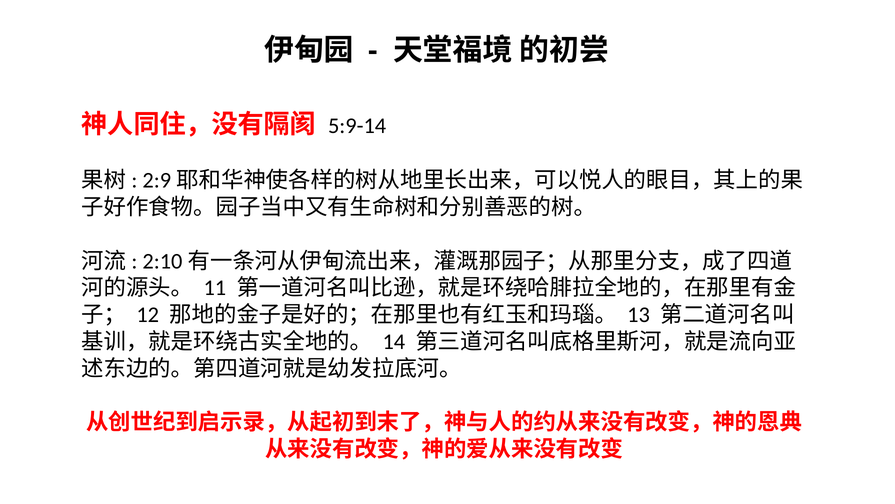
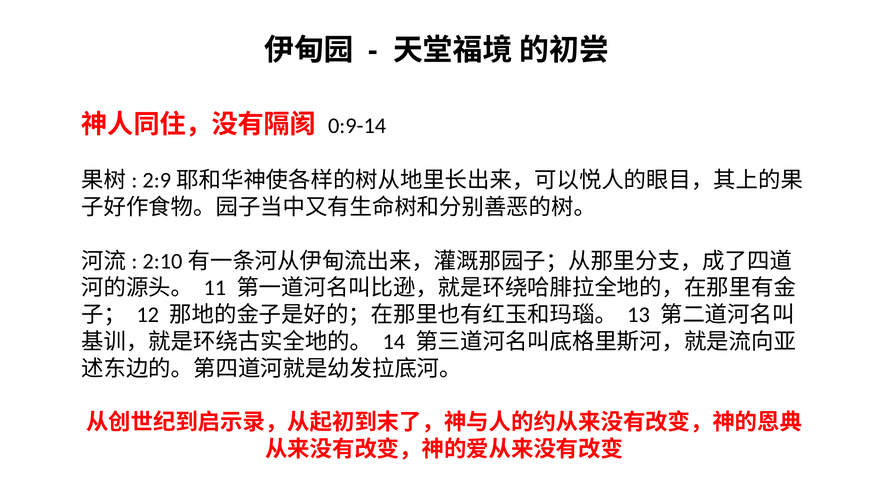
5:9-14: 5:9-14 -> 0:9-14 (357, 126)
